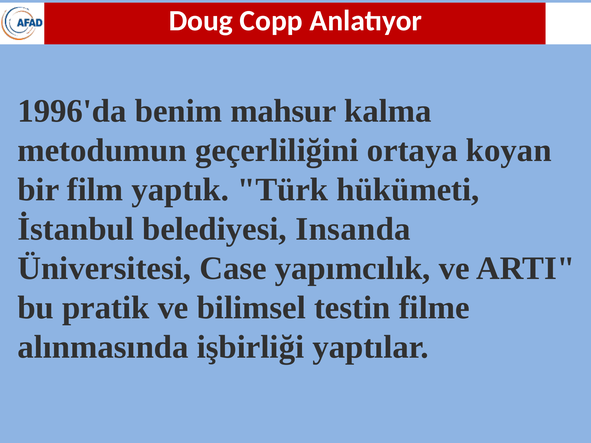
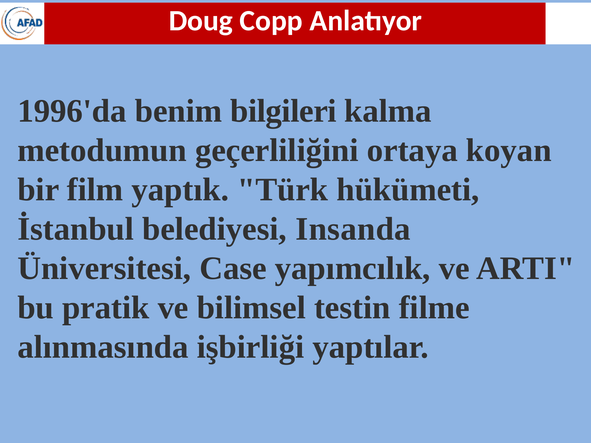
mahsur: mahsur -> bilgileri (283, 111)
